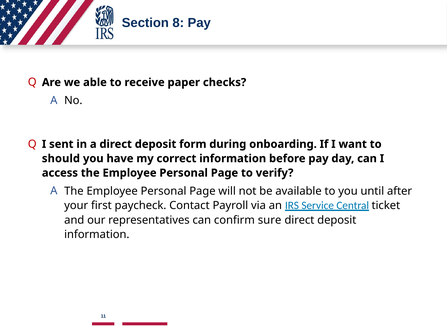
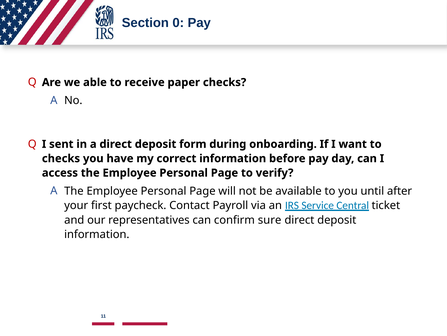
8: 8 -> 0 (178, 23)
should: should -> checks (61, 158)
